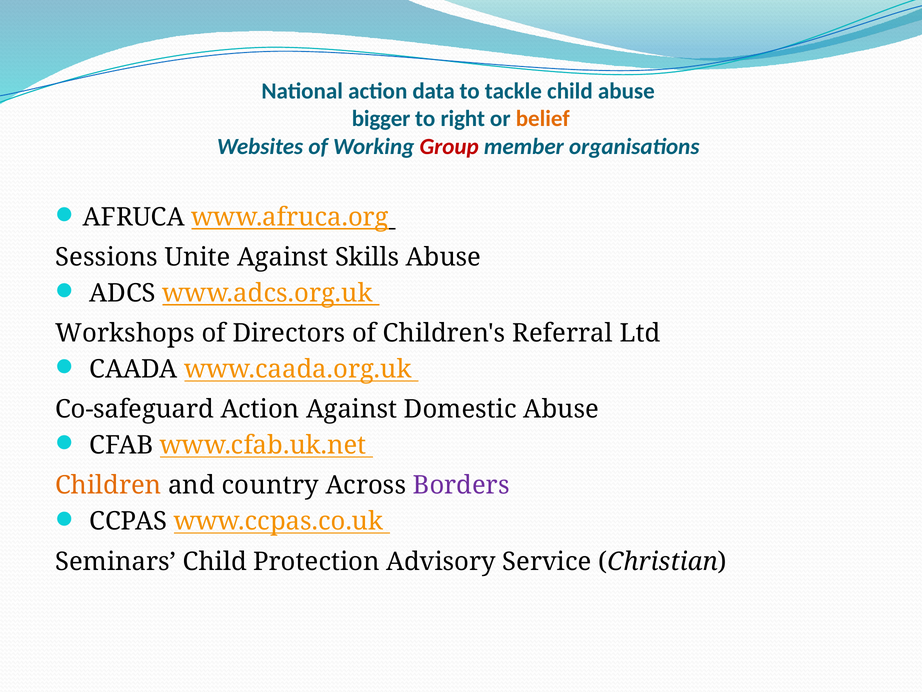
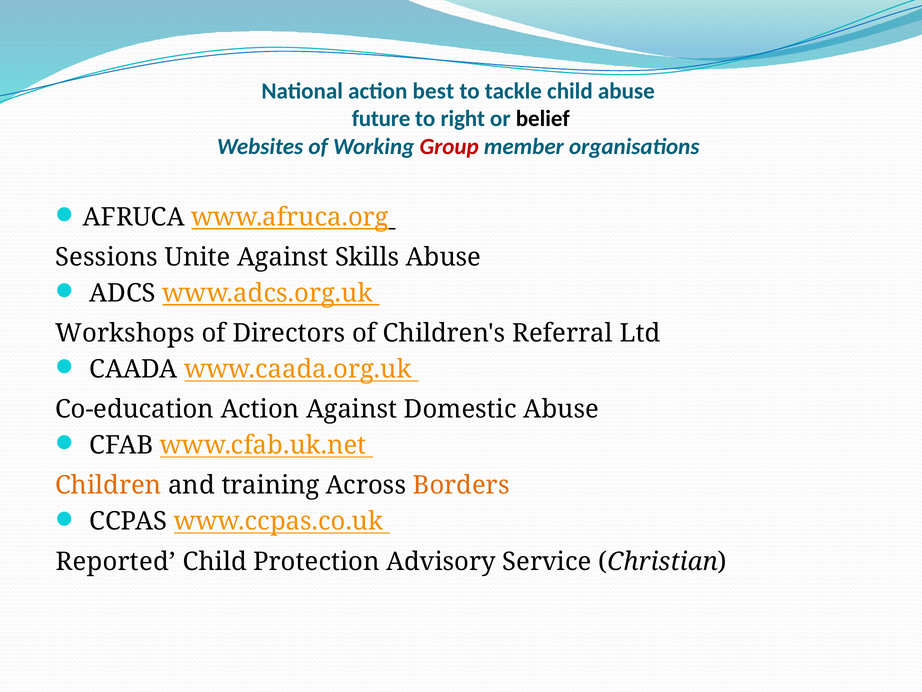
data: data -> best (433, 91)
bigger: bigger -> future (381, 119)
belief colour: orange -> black (543, 119)
Co-safeguard: Co-safeguard -> Co-education (135, 409)
country: country -> training (270, 485)
Borders colour: purple -> orange (461, 485)
Seminars: Seminars -> Reported (116, 561)
